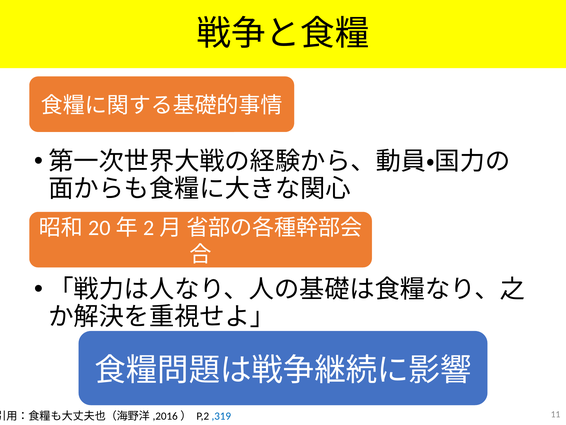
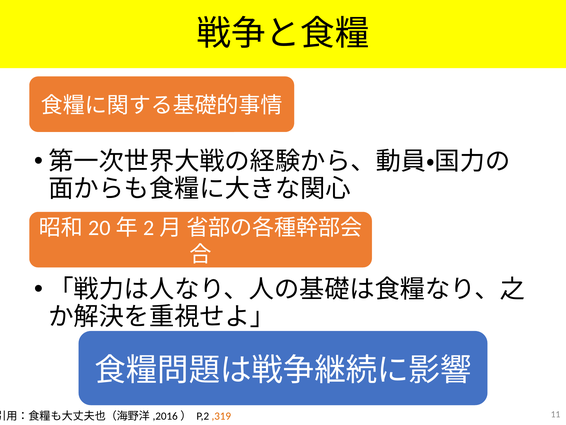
,319 colour: blue -> orange (221, 416)
